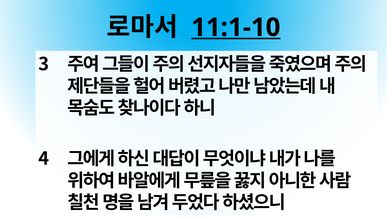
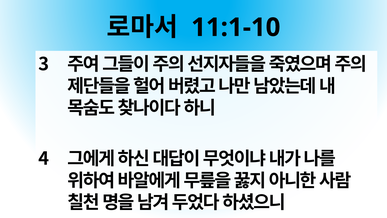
11:1-10 underline: present -> none (236, 27)
